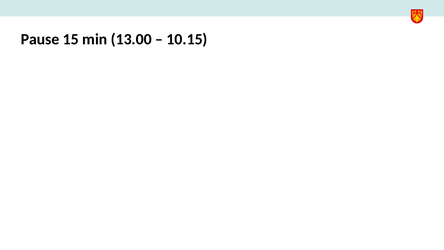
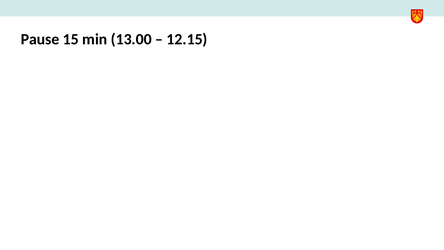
10.15: 10.15 -> 12.15 (187, 39)
